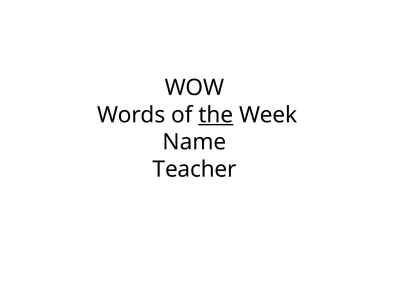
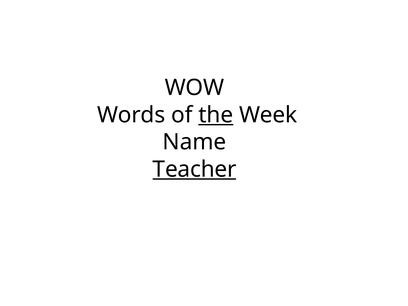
Teacher underline: none -> present (195, 169)
